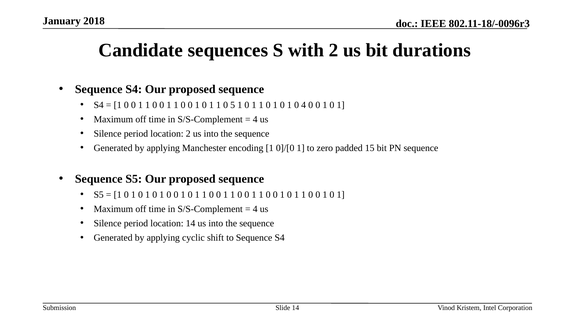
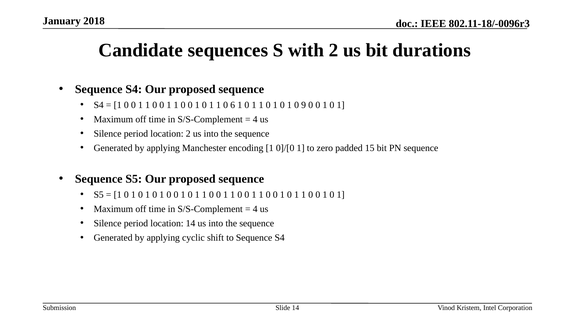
5: 5 -> 6 (233, 105)
0 4: 4 -> 9 (304, 105)
